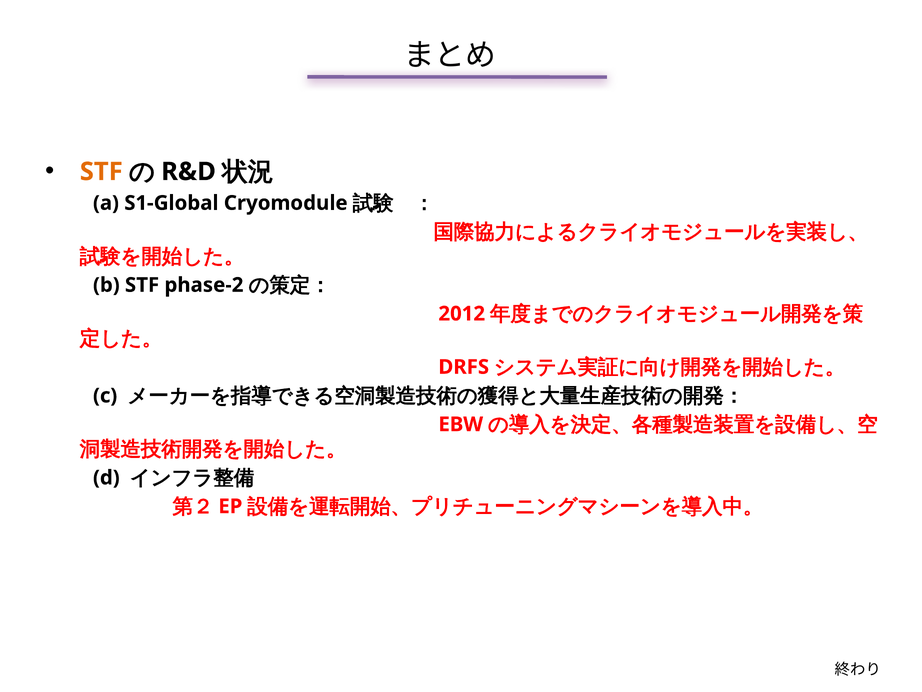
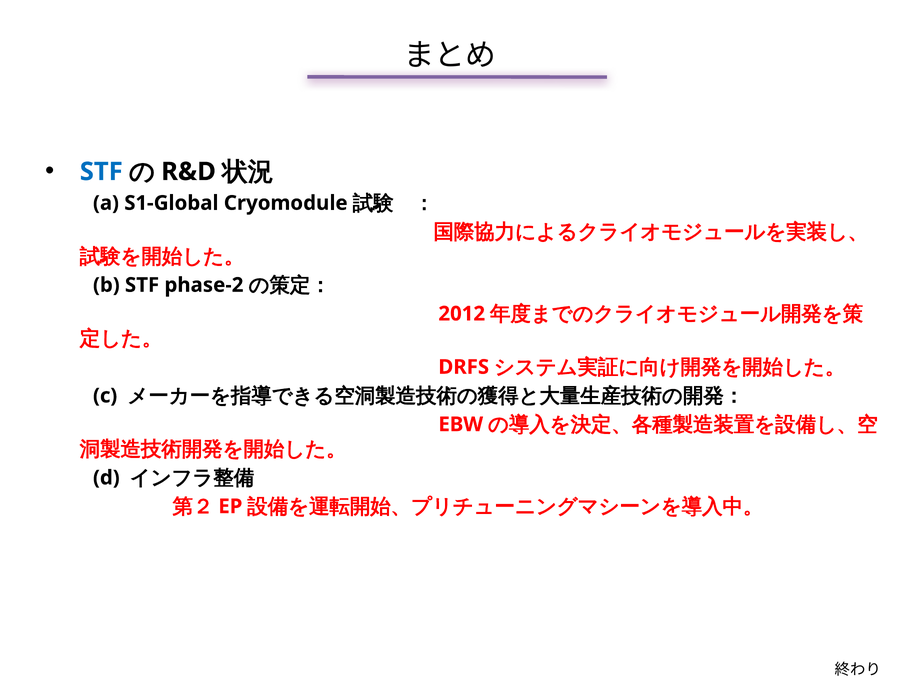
STF colour: orange -> blue (101, 172)
